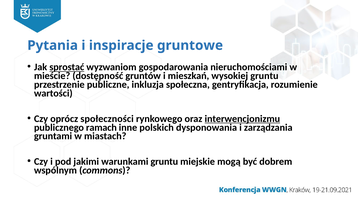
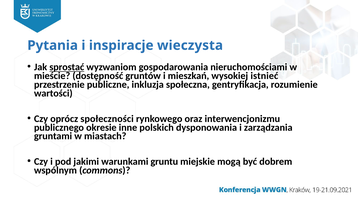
gruntowe: gruntowe -> wieczysta (190, 45)
wysokiej gruntu: gruntu -> istnieć (264, 76)
interwencjonizmu underline: present -> none (242, 119)
ramach: ramach -> okresie (101, 128)
